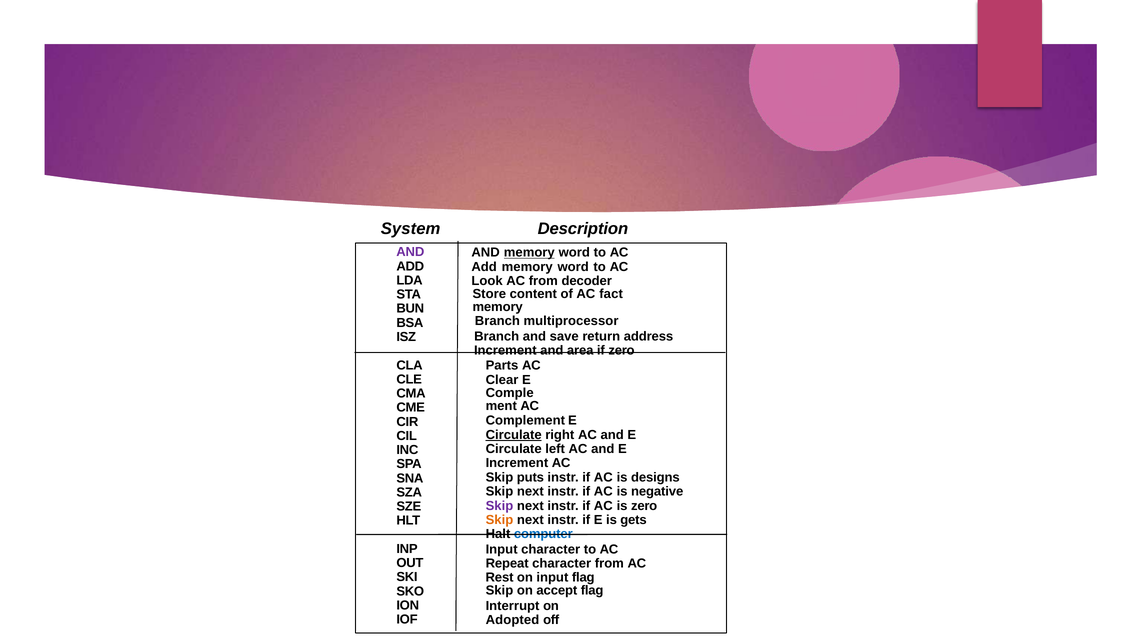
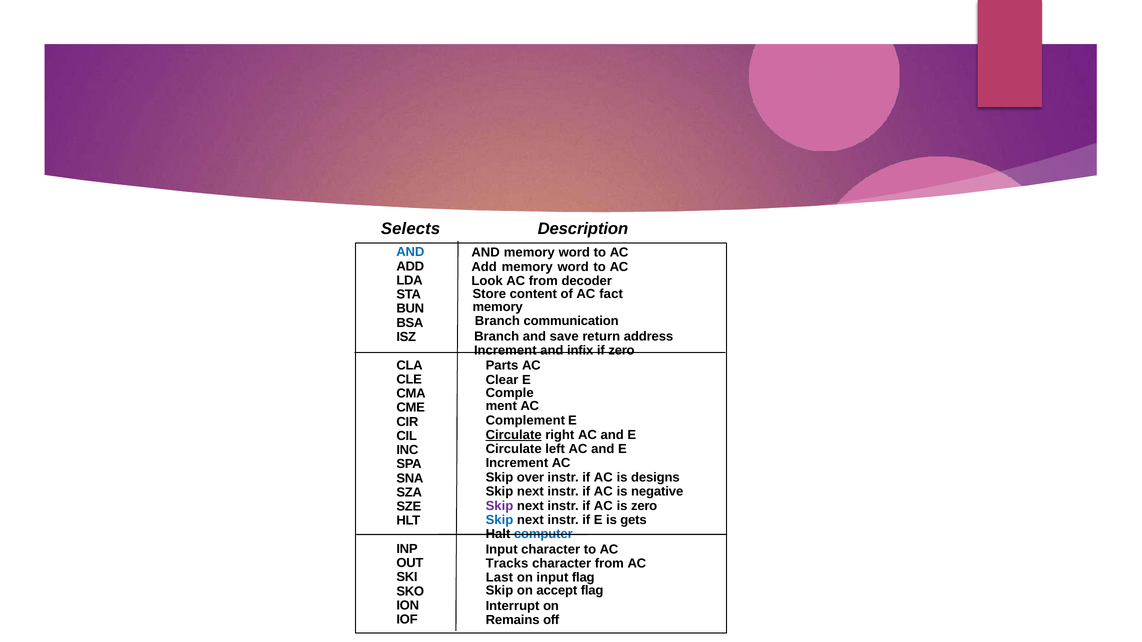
System: System -> Selects (411, 229)
AND colour: purple -> blue (410, 252)
memory underline: present -> none (529, 253)
multiprocessor: multiprocessor -> communication (571, 321)
area: area -> infix (580, 351)
puts: puts -> over (530, 478)
Skip colour: orange -> blue (499, 520)
Repeat: Repeat -> Tracks (507, 564)
Rest: Rest -> Last (499, 578)
Adopted: Adopted -> Remains (513, 620)
